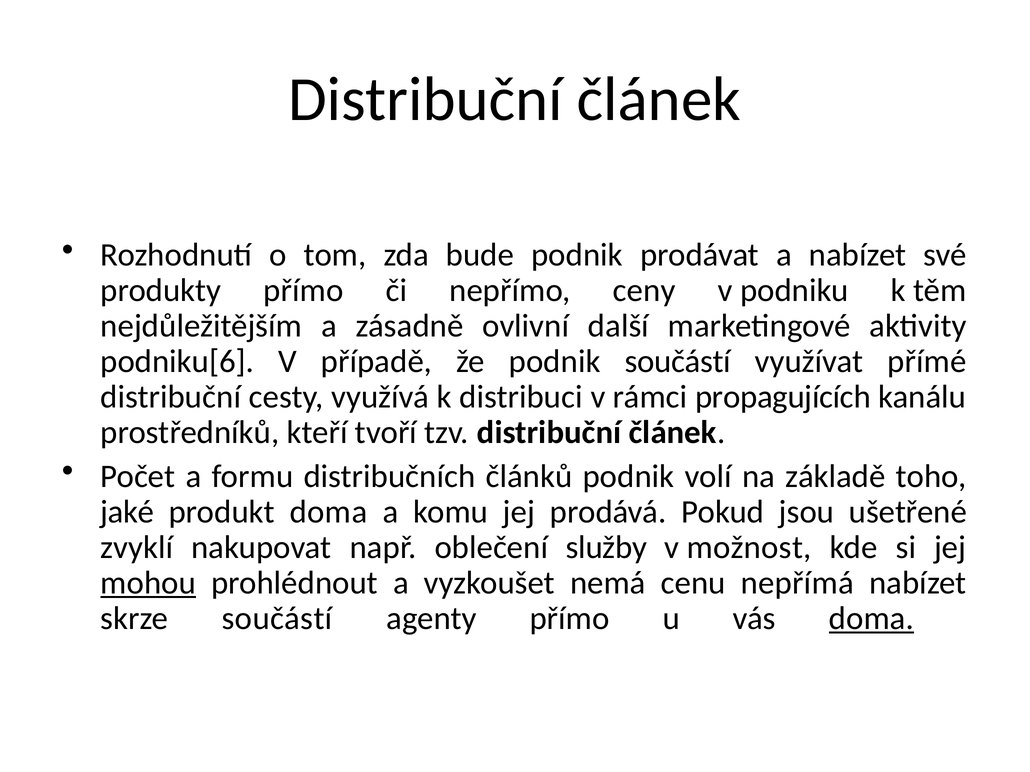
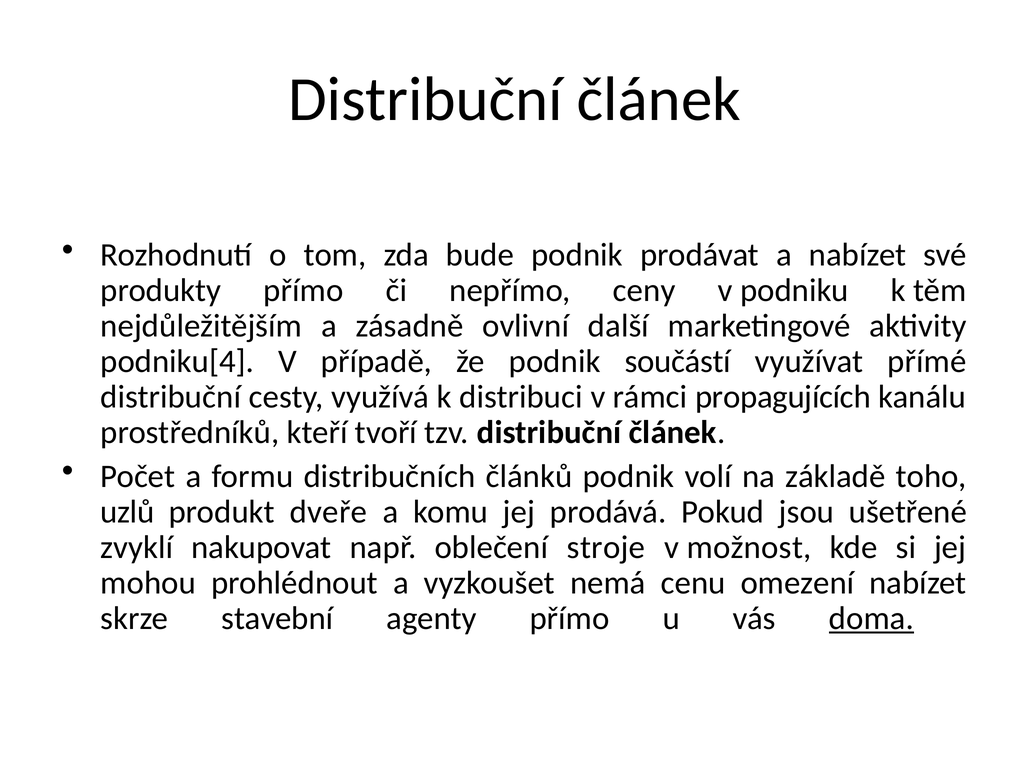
podniku[6: podniku[6 -> podniku[4 (177, 362)
jaké: jaké -> uzlů (127, 512)
produkt doma: doma -> dveře (329, 512)
služby: služby -> stroje (606, 548)
mohou underline: present -> none (148, 583)
nepřímá: nepřímá -> omezení (797, 583)
skrze součástí: součástí -> stavební (277, 619)
